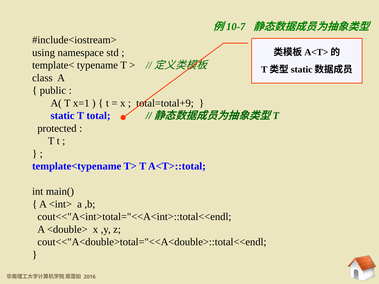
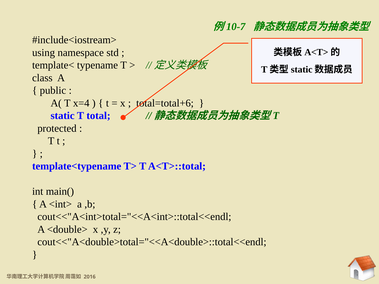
x=1: x=1 -> x=4 (81, 103)
total=total+9: total=total+9 -> total=total+6 (165, 103)
